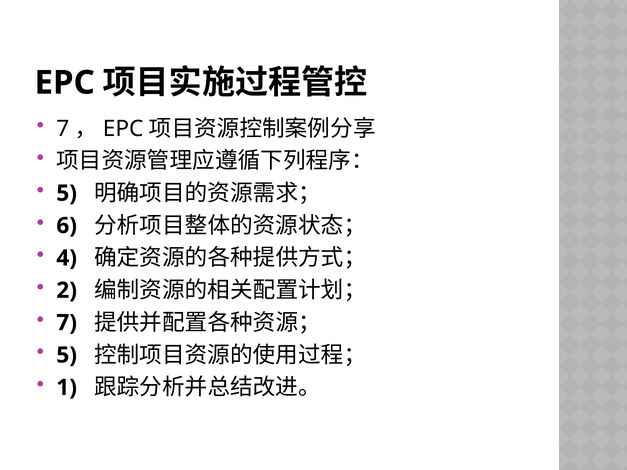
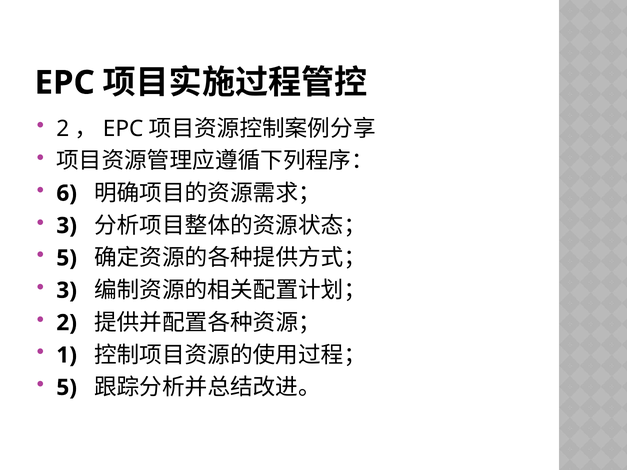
7: 7 -> 2 (63, 129)
5: 5 -> 6 (67, 193)
6: 6 -> 3 (67, 226)
4: 4 -> 5 (67, 258)
2: 2 -> 3 (67, 291)
7: 7 -> 2 (67, 323)
5: 5 -> 1 (67, 355)
1: 1 -> 5 (67, 388)
